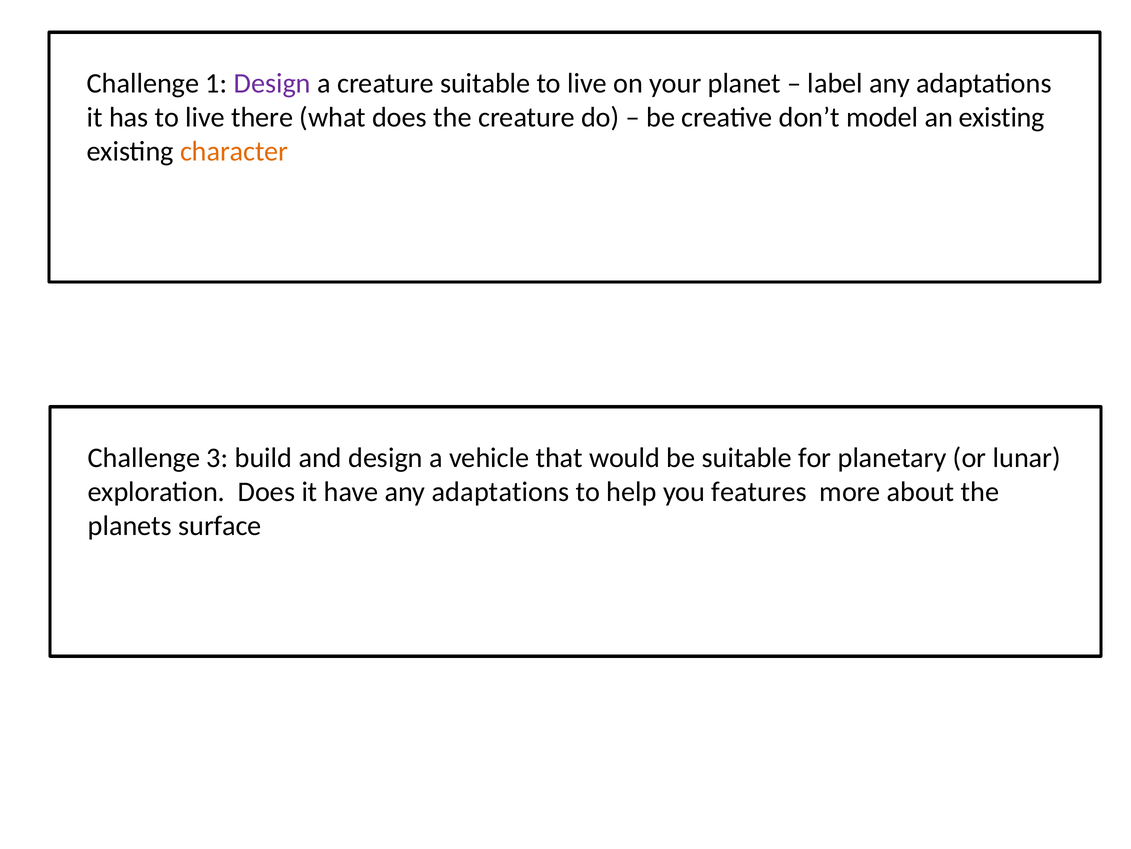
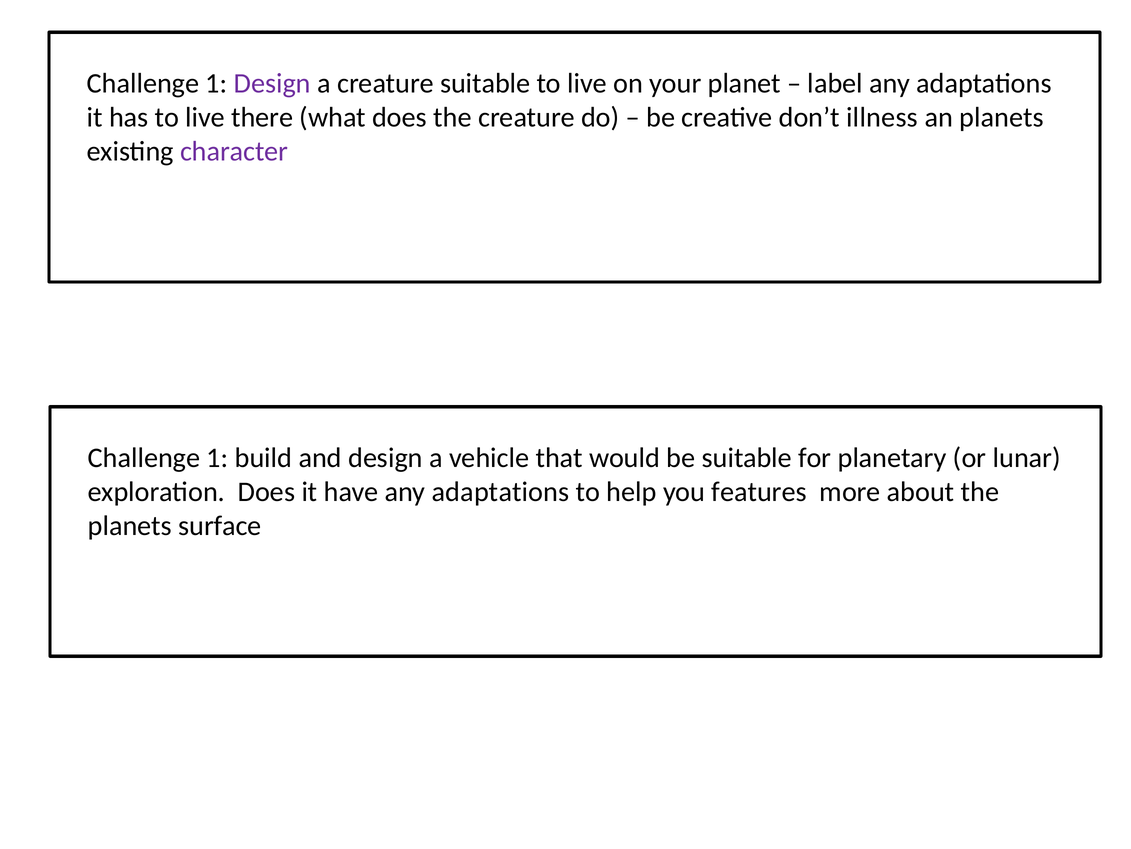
model: model -> illness (882, 117)
an existing: existing -> planets (1002, 117)
character colour: orange -> purple (234, 151)
3: 3 -> 1 (217, 457)
